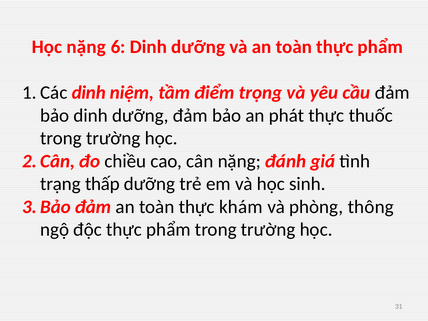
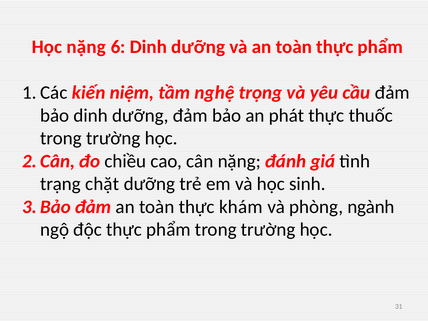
dinh: dinh -> kiến (89, 93)
điểm: điểm -> nghệ (214, 93)
thấp: thấp -> chặt (102, 184)
thông: thông -> ngành (371, 207)
